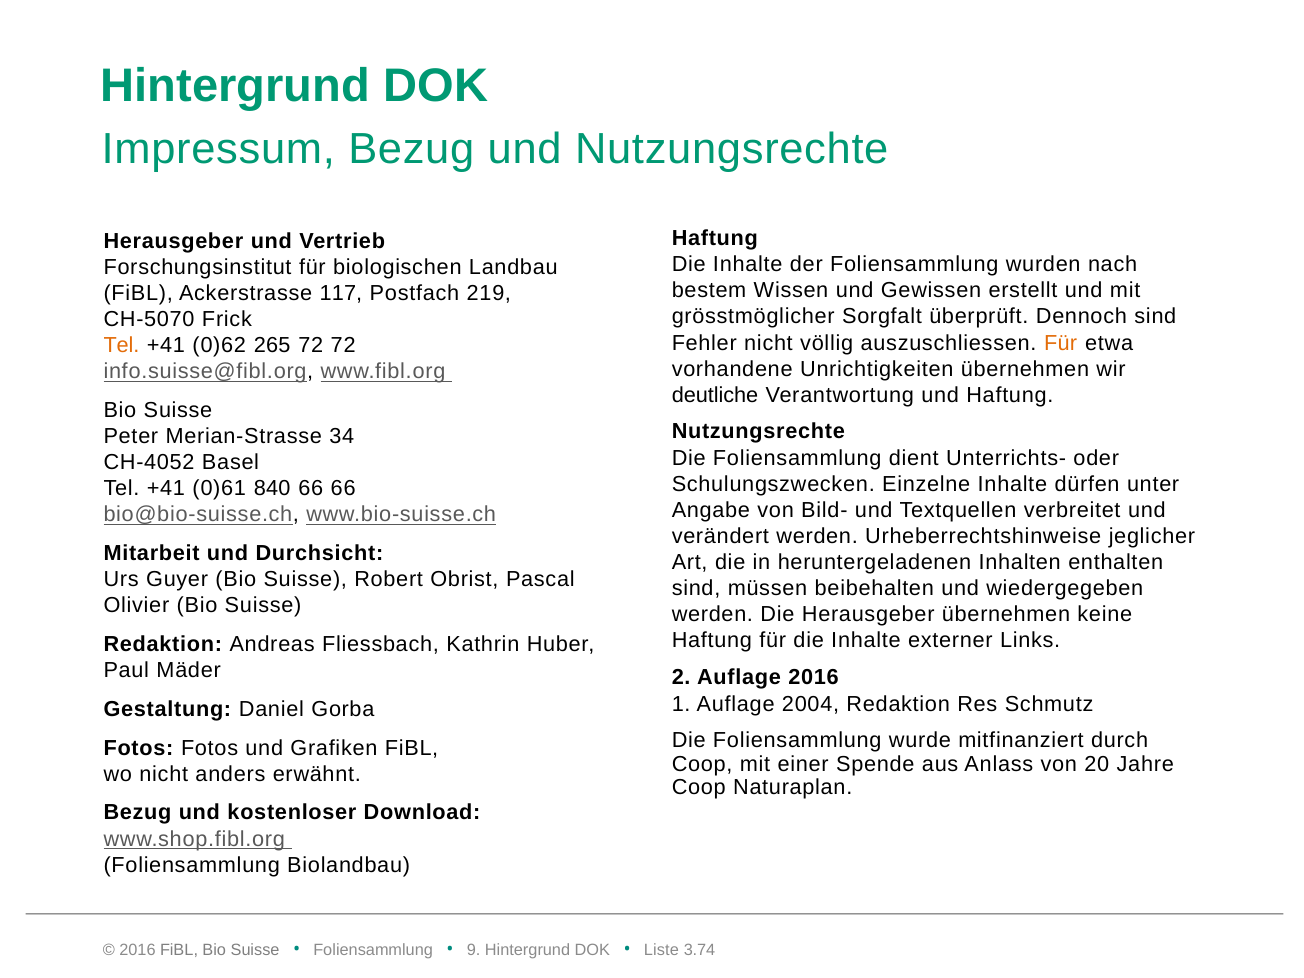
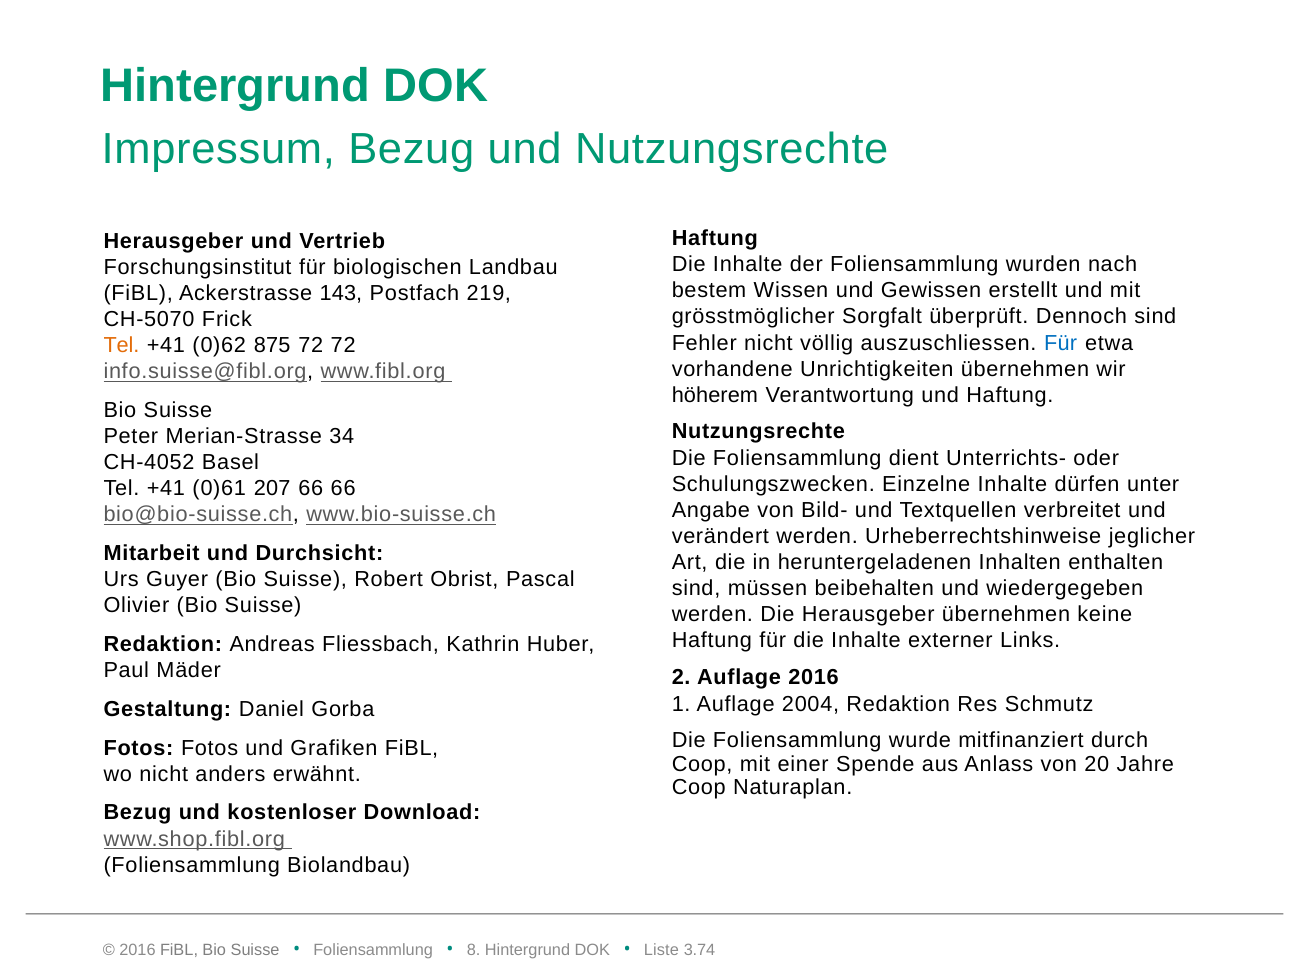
117: 117 -> 143 (341, 293)
Für colour: orange -> blue (1061, 343)
265: 265 -> 875 (272, 345)
deutliche: deutliche -> höherem (715, 395)
840: 840 -> 207 (272, 489)
9: 9 -> 8 (474, 950)
